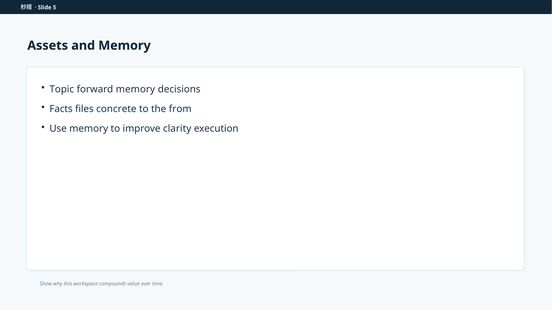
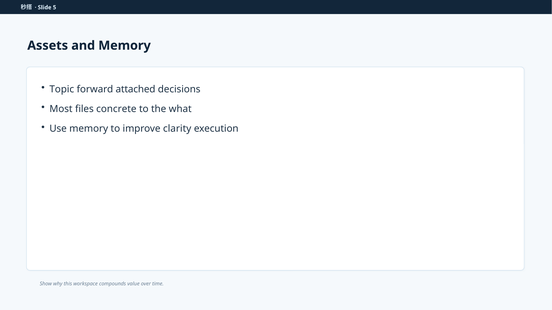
forward memory: memory -> attached (136, 89)
Facts: Facts -> Most (61, 109)
from: from -> what (180, 109)
